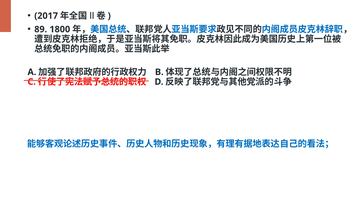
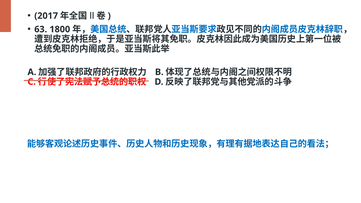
89: 89 -> 63 (41, 29)
